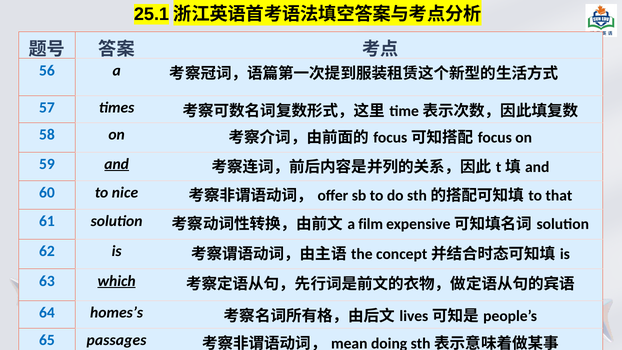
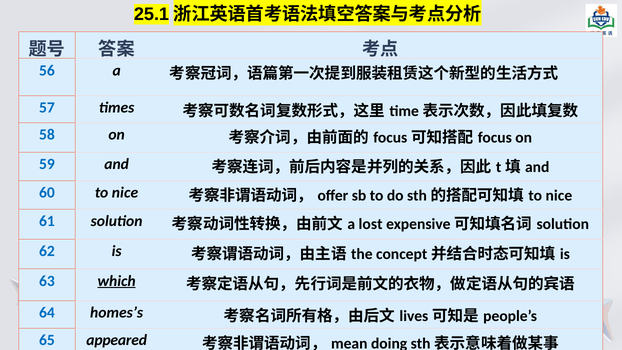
and underline: present -> none (117, 164)
that: that -> nice (559, 196)
film: film -> lost (371, 224)
passages: passages -> appeared (117, 340)
